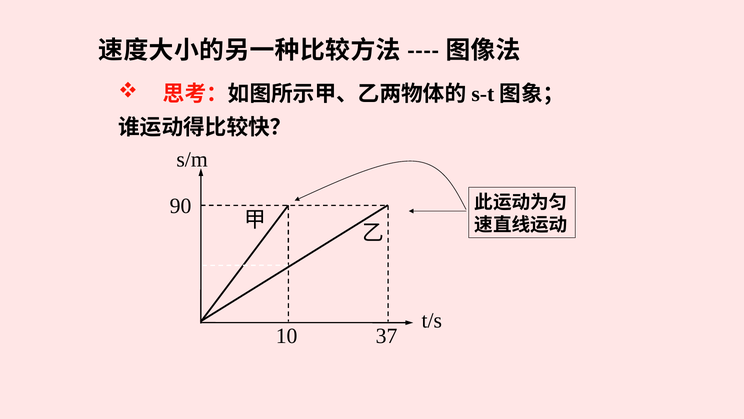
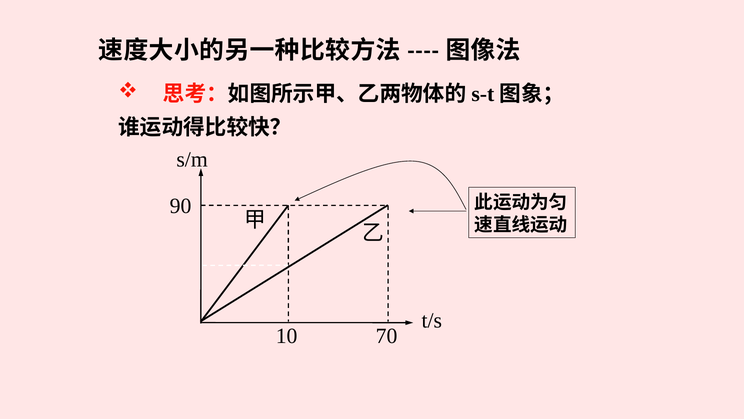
37: 37 -> 70 (387, 336)
